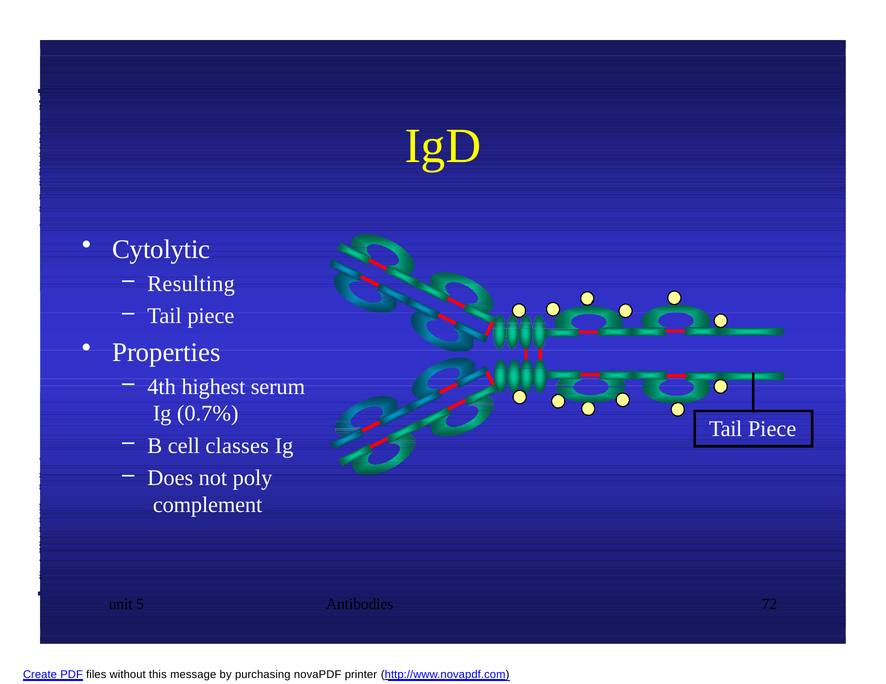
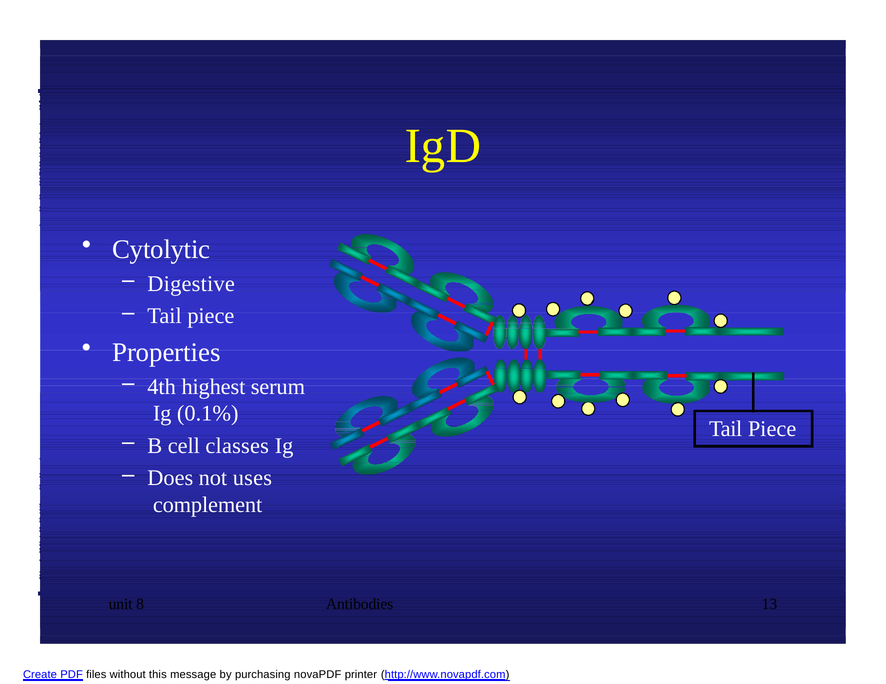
Resulting: Resulting -> Digestive (191, 284)
0.7%: 0.7% -> 0.1% (208, 414)
poly: poly -> uses (252, 478)
5: 5 -> 8 (140, 605)
72: 72 -> 13 (770, 605)
